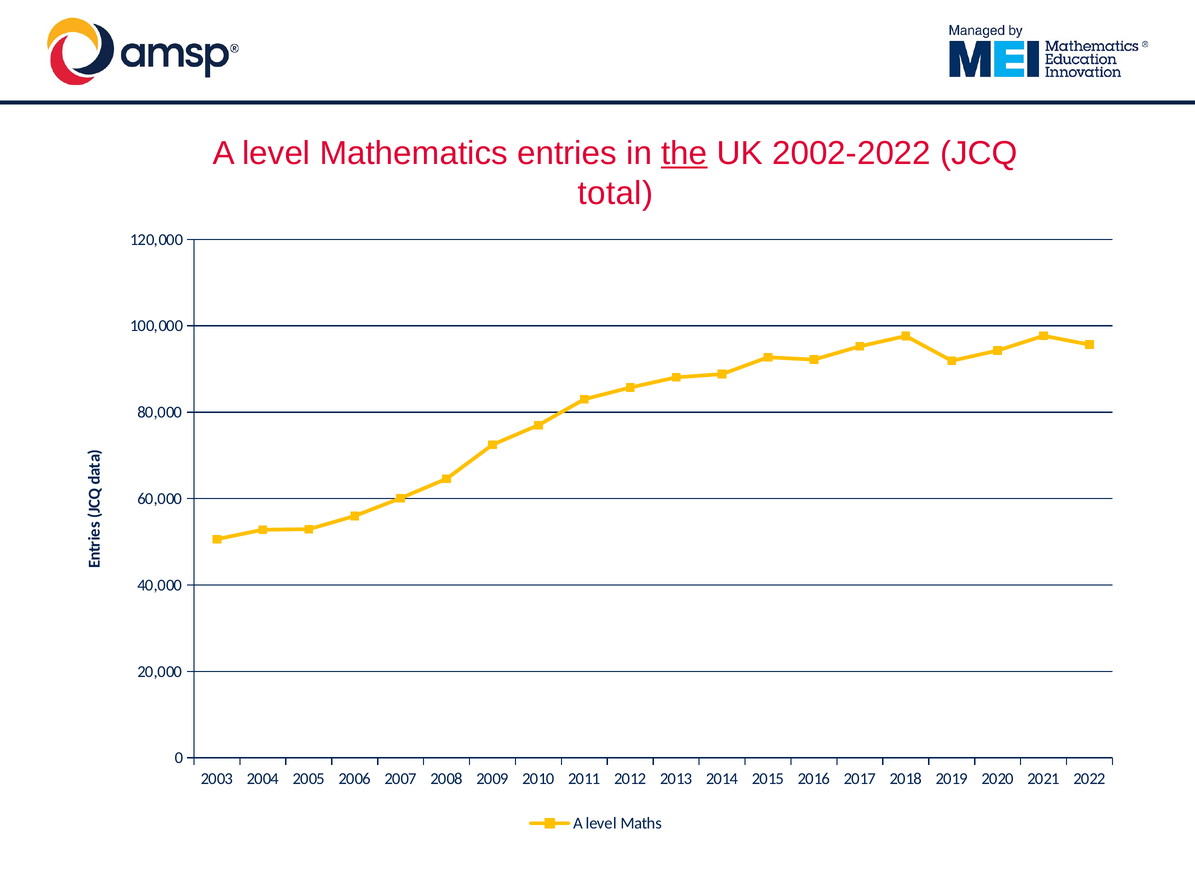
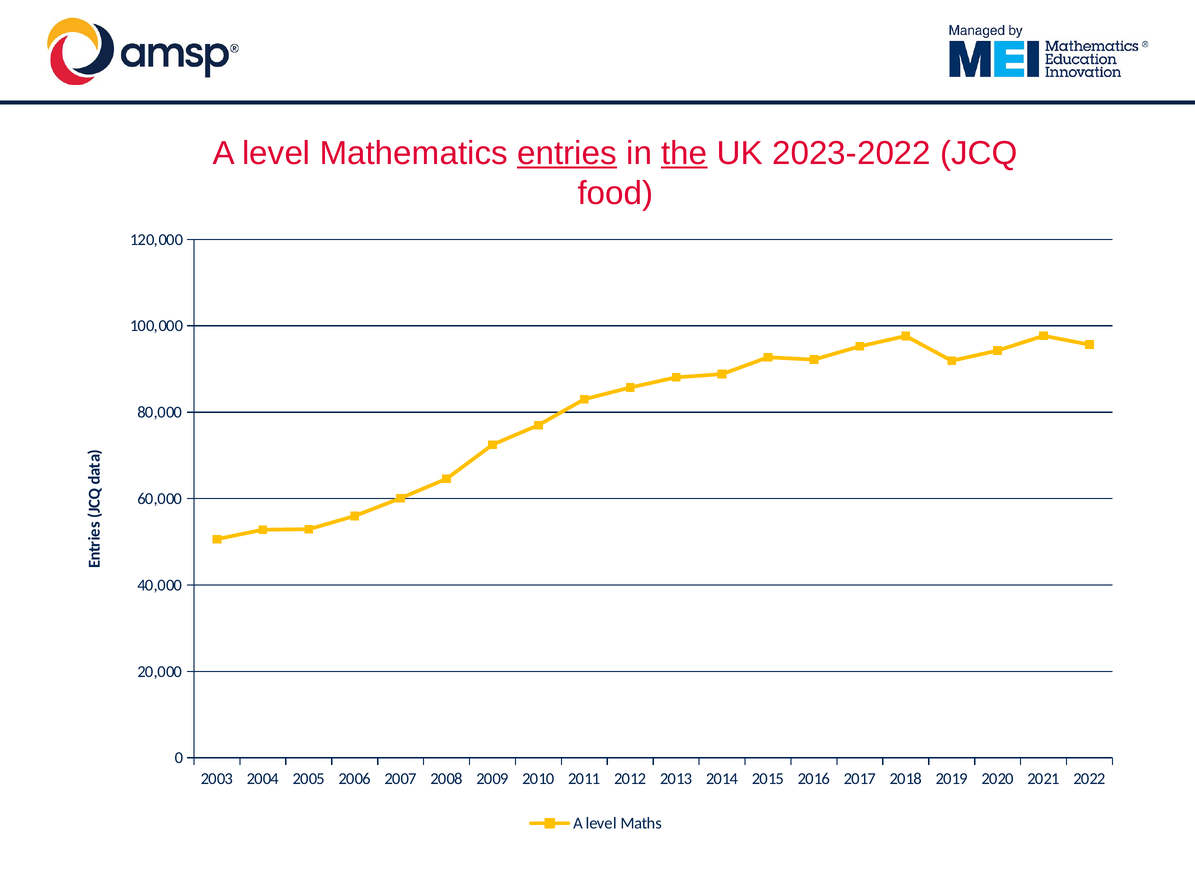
entries underline: none -> present (567, 153)
2002-2022: 2002-2022 -> 2023-2022 (851, 153)
total: total -> food (616, 193)
